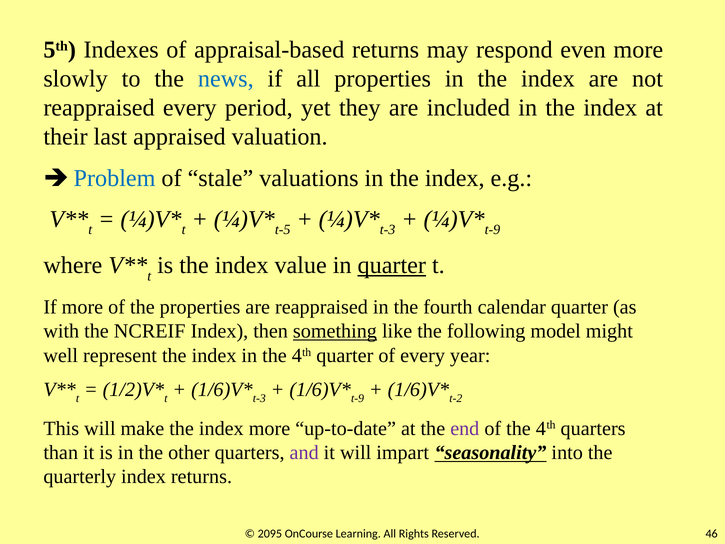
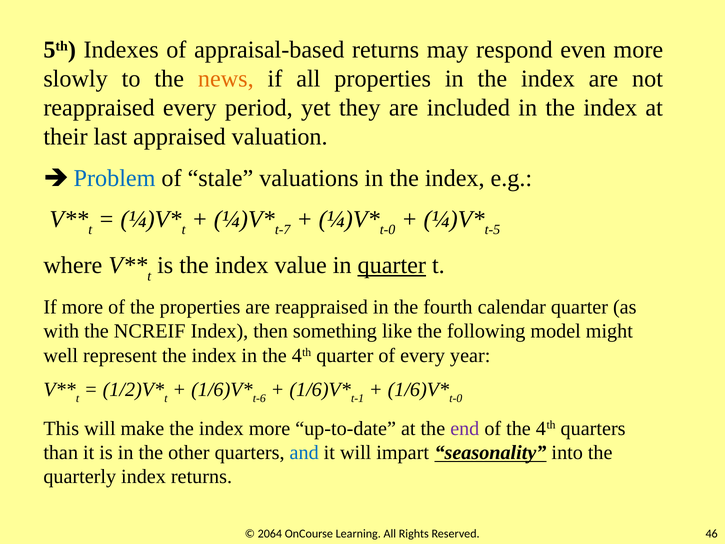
news colour: blue -> orange (226, 79)
t-5: t-5 -> t-7 (283, 230)
t-3: t-3 -> t-0 (388, 230)
t-9: t-9 -> t-5 (492, 230)
something underline: present -> none (335, 331)
t-3: t-3 -> t-6 (259, 398)
t-9: t-9 -> t-1 (358, 398)
t-2: t-2 -> t-0 (456, 398)
and colour: purple -> blue (304, 452)
2095: 2095 -> 2064 (270, 534)
